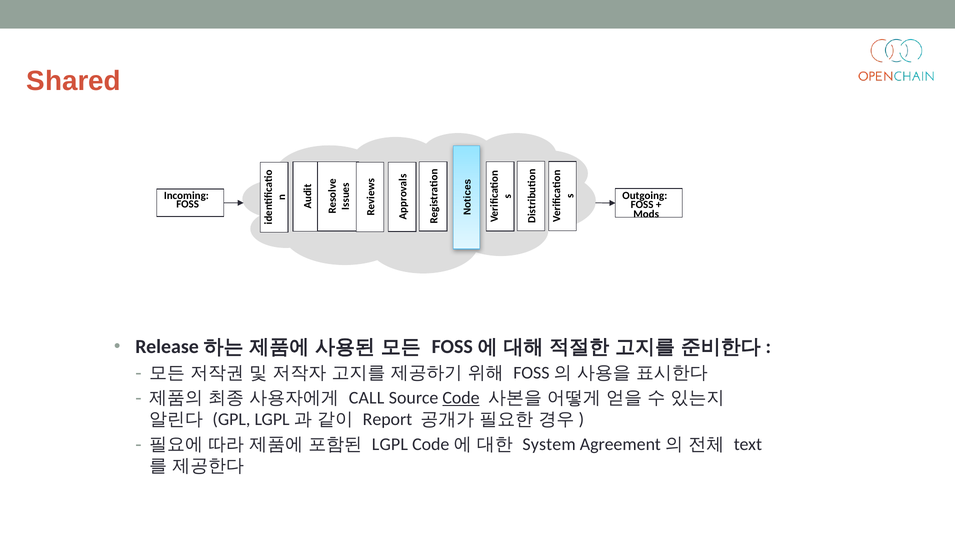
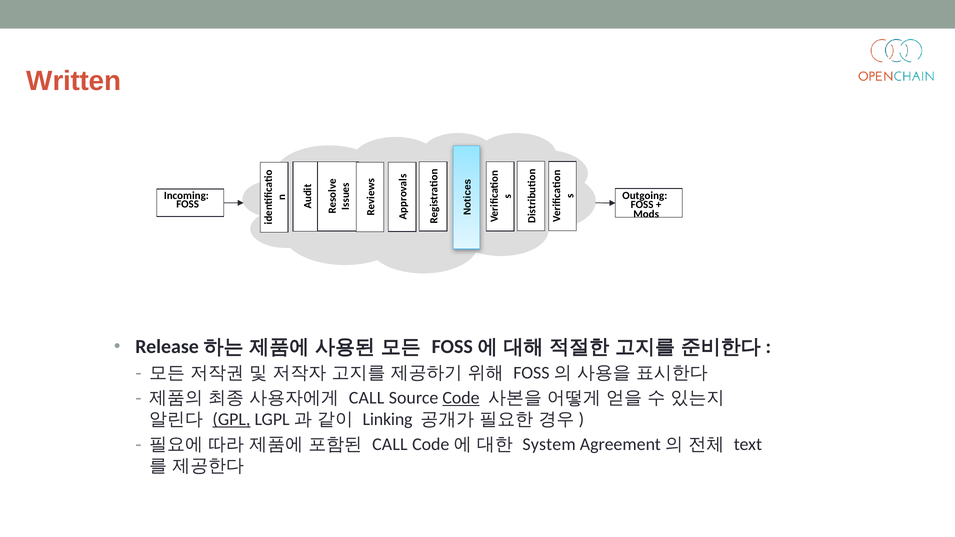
Shared: Shared -> Written (74, 81)
GPL underline: none -> present (231, 420)
Report: Report -> Linking (388, 420)
LGPL: LGPL -> CALL (390, 445)
